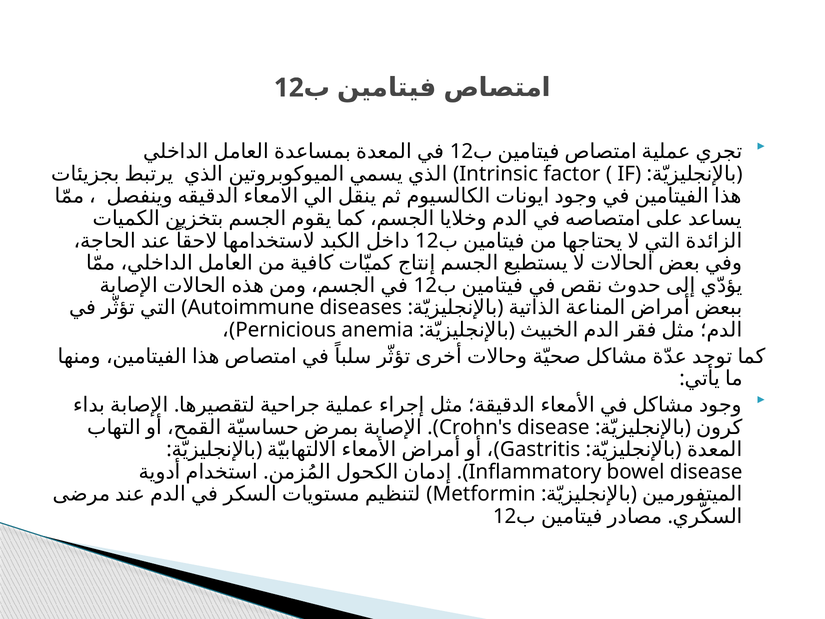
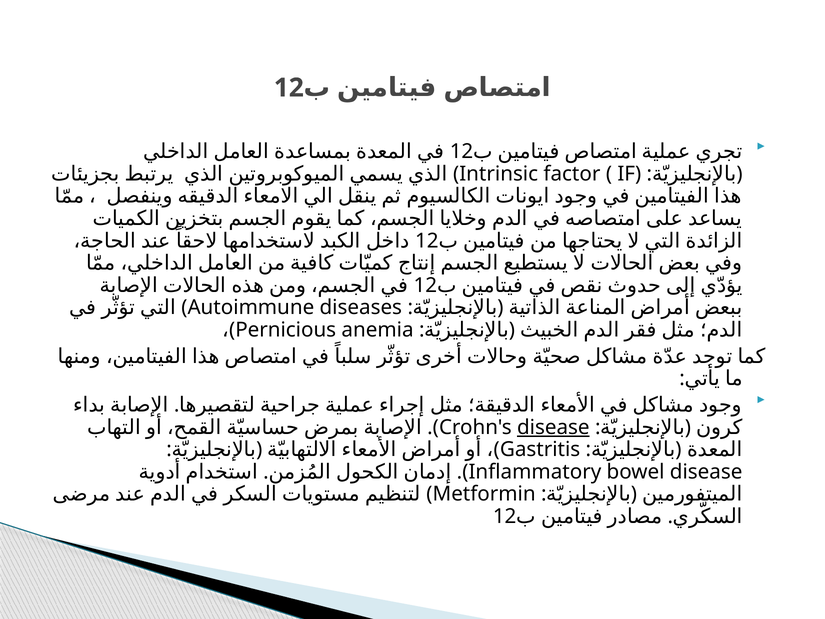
disease underline: none -> present (553, 427)
